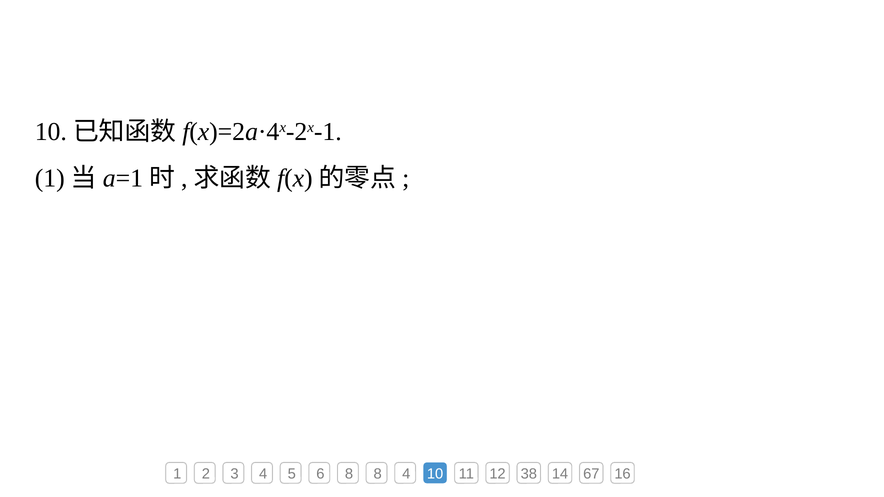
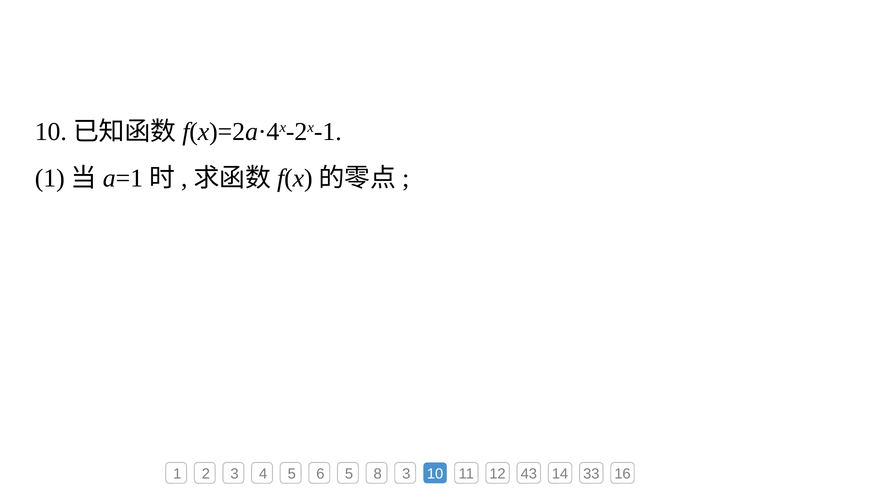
6 8: 8 -> 5 (349, 474)
8 4: 4 -> 3 (406, 474)
38: 38 -> 43 (529, 474)
67: 67 -> 33 (591, 474)
